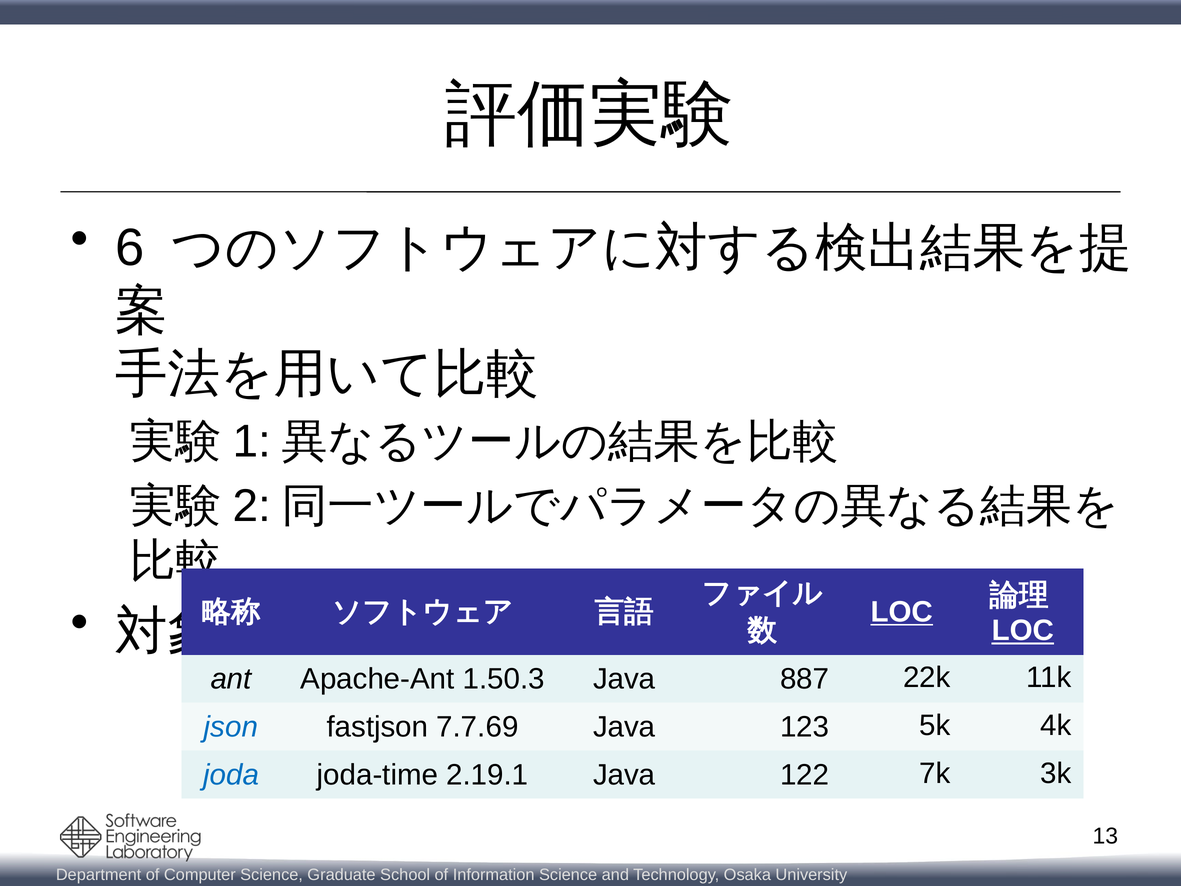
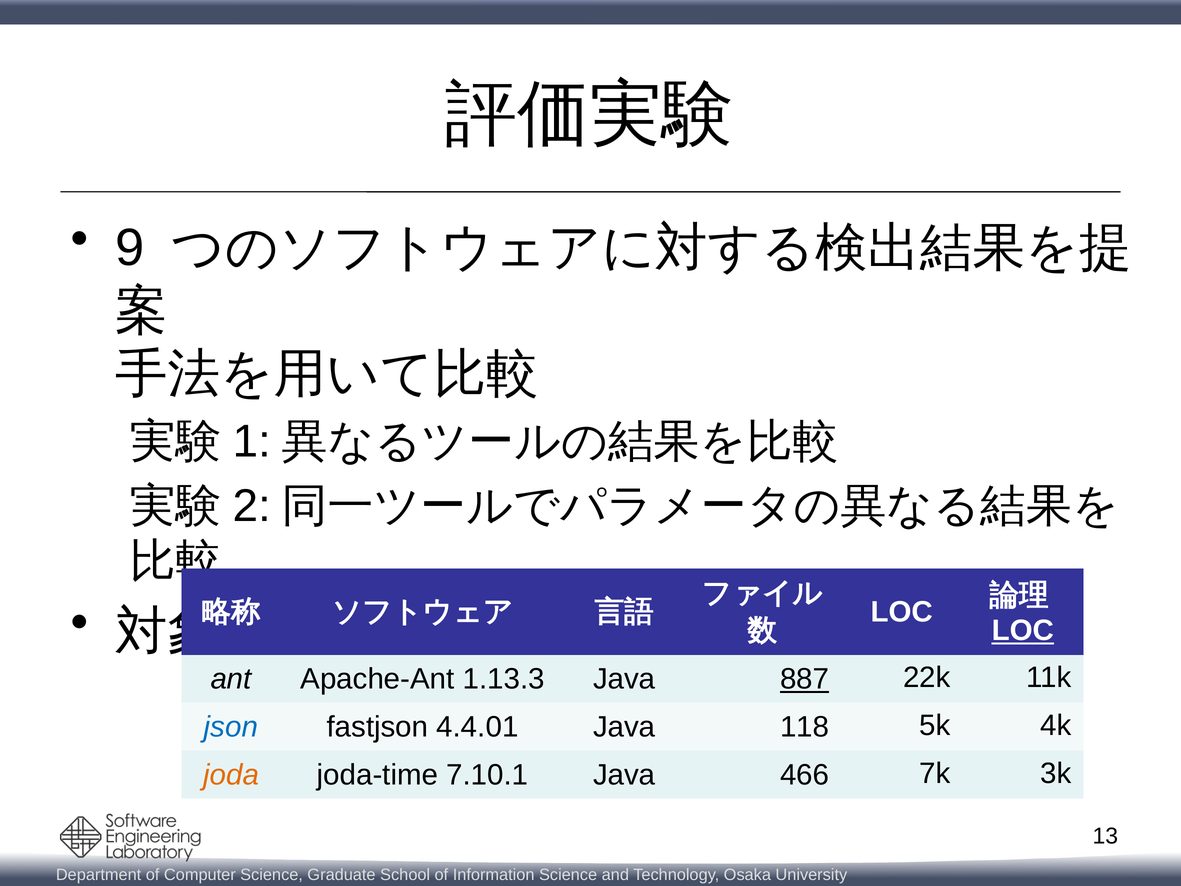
6: 6 -> 9 (130, 248)
LOC underline: present -> none (902, 612)
1.50.3: 1.50.3 -> 1.13.3 (504, 679)
887 underline: none -> present (805, 679)
7.7.69: 7.7.69 -> 4.4.01 (477, 727)
123: 123 -> 118 (805, 727)
joda colour: blue -> orange (231, 775)
2.19.1: 2.19.1 -> 7.10.1 (487, 775)
122: 122 -> 466 (805, 775)
